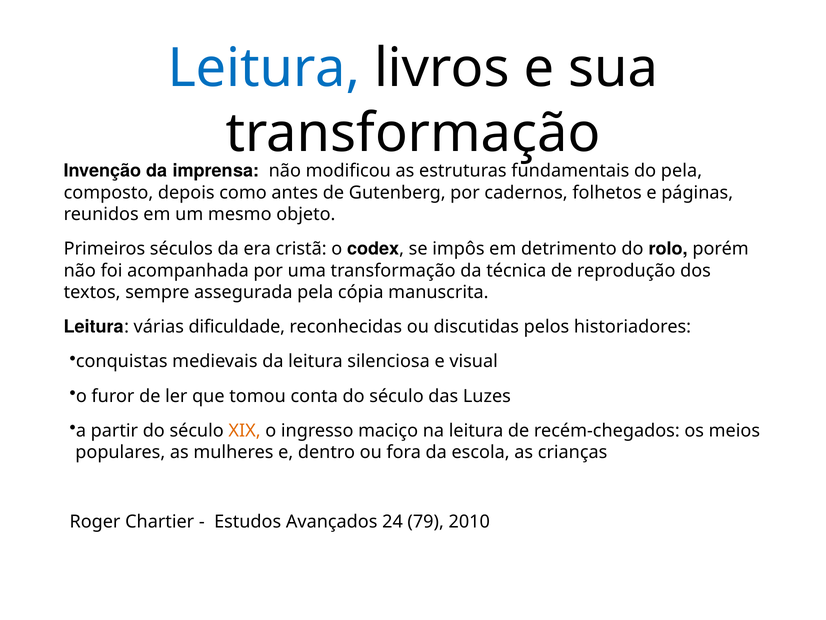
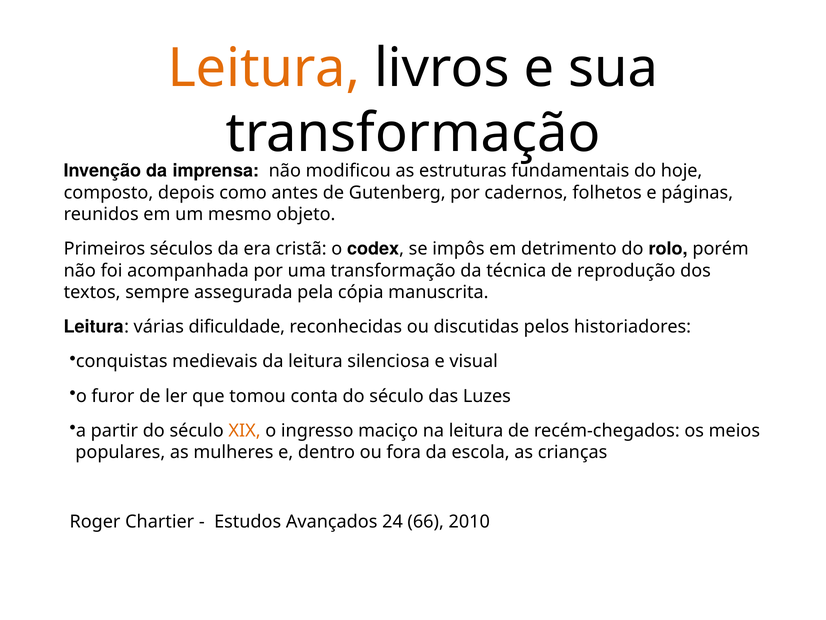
Leitura colour: blue -> orange (264, 68)
do pela: pela -> hoje (682, 171)
79: 79 -> 66 (426, 521)
